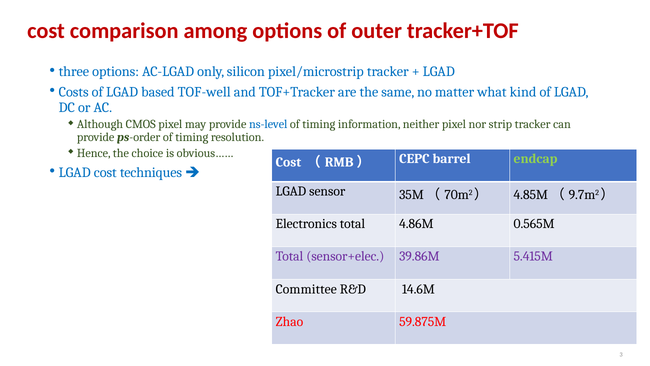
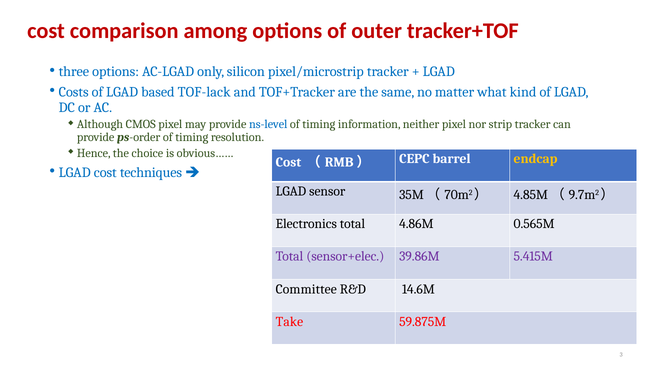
TOF-well: TOF-well -> TOF-lack (204, 92)
endcap colour: light green -> yellow (535, 159)
Zhao: Zhao -> Take (289, 321)
